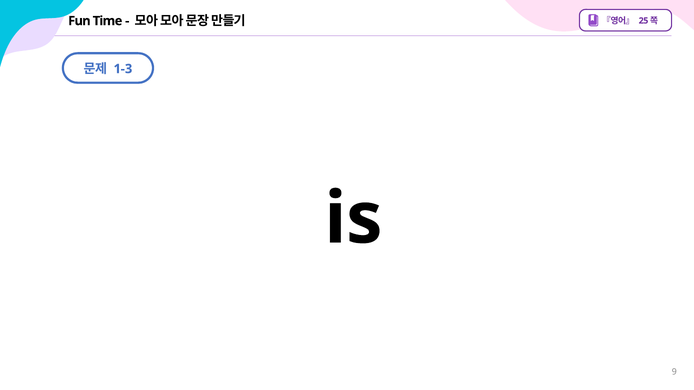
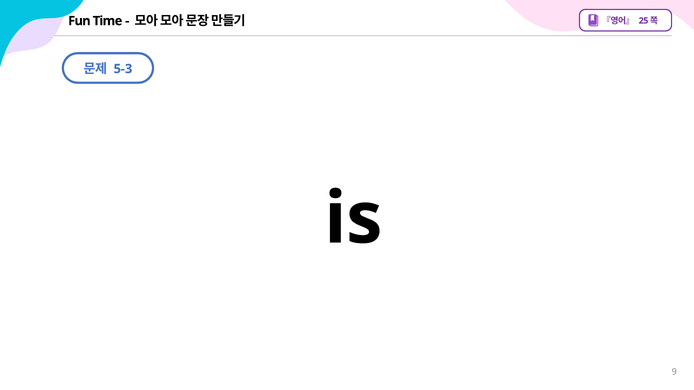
1-3: 1-3 -> 5-3 (123, 69)
